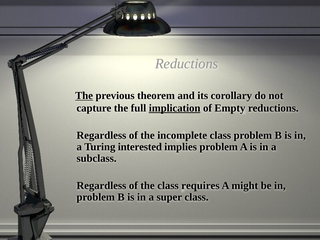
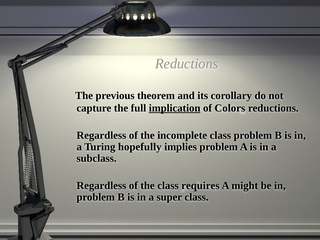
The underline: present -> none (84, 96)
Empty: Empty -> Colors (230, 108)
interested: interested -> hopefully (140, 147)
